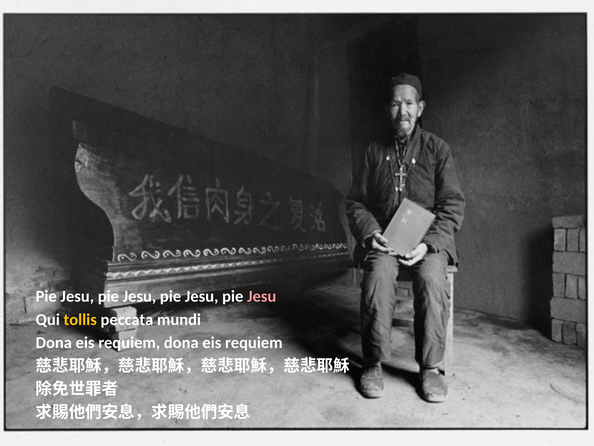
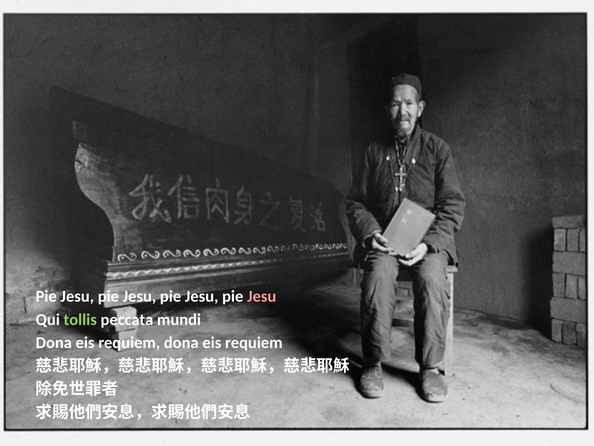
tollis colour: yellow -> light green (80, 319)
